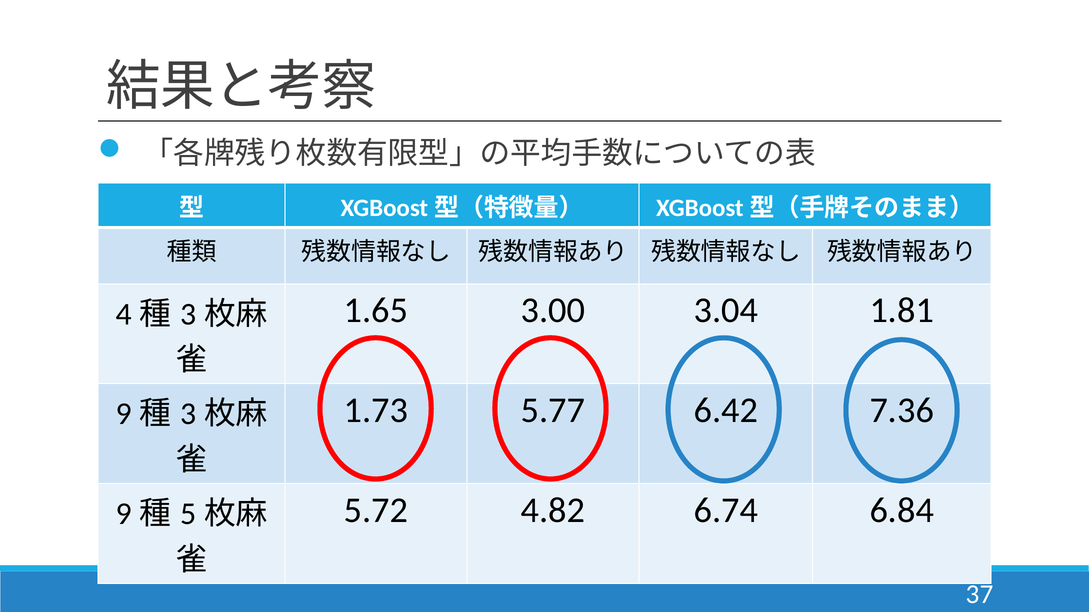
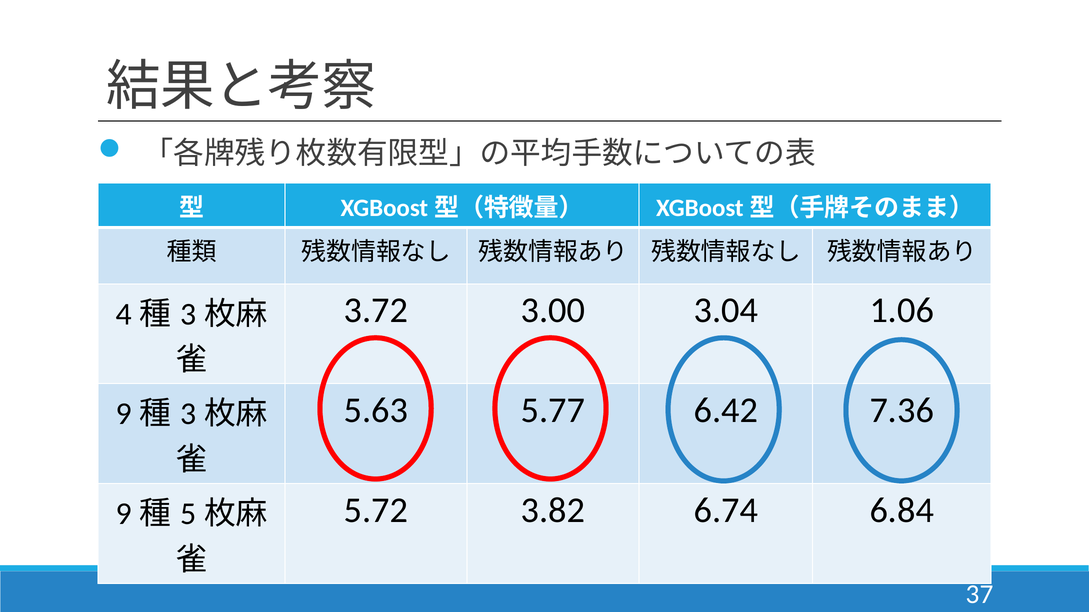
1.65: 1.65 -> 3.72 (376, 311)
1.81: 1.81 -> 1.06 (902, 311)
1.73: 1.73 -> 5.63 (376, 411)
4.82: 4.82 -> 3.82 (553, 511)
